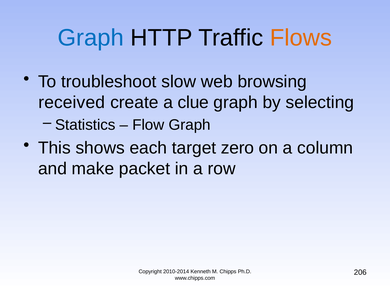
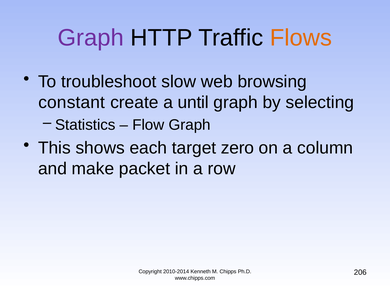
Graph colour: blue -> purple (91, 38)
received: received -> constant (72, 103)
clue: clue -> until (193, 103)
